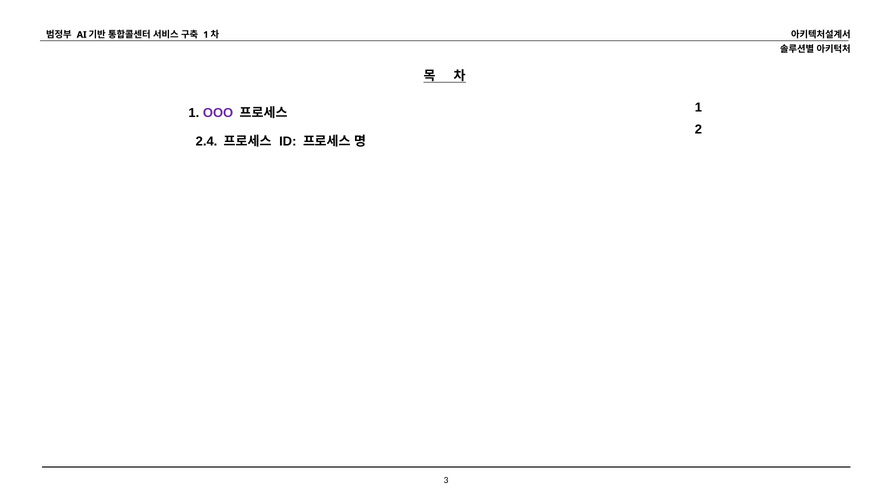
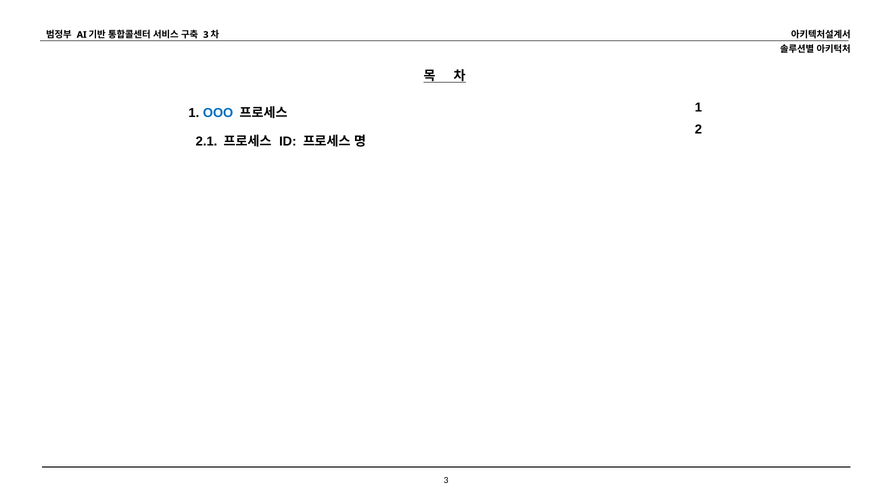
1: 1 -> 3 (206, 35)
OOO colour: purple -> blue (218, 113)
2.4: 2.4 -> 2.1 (207, 142)
